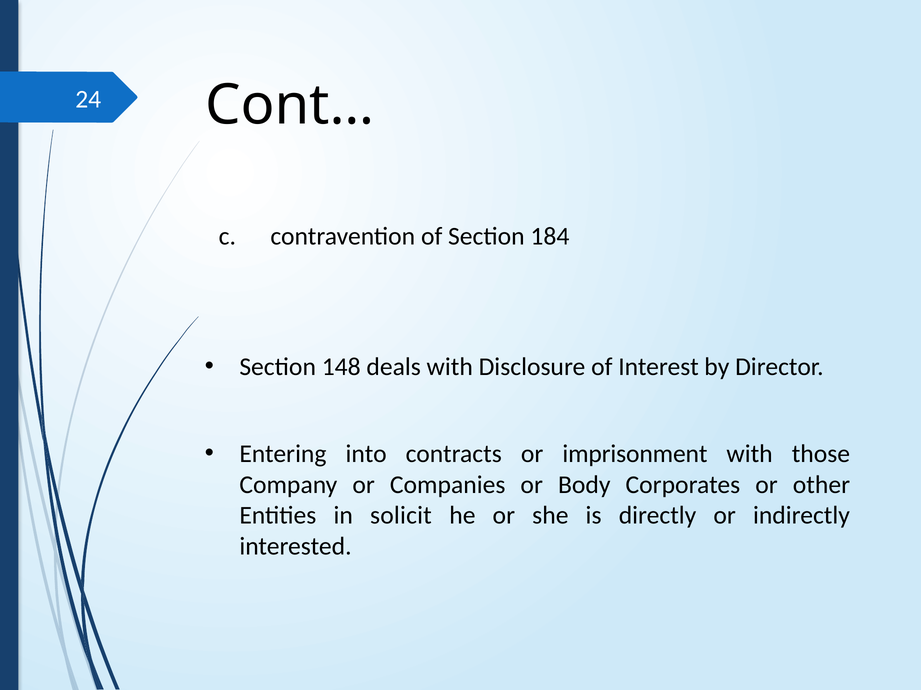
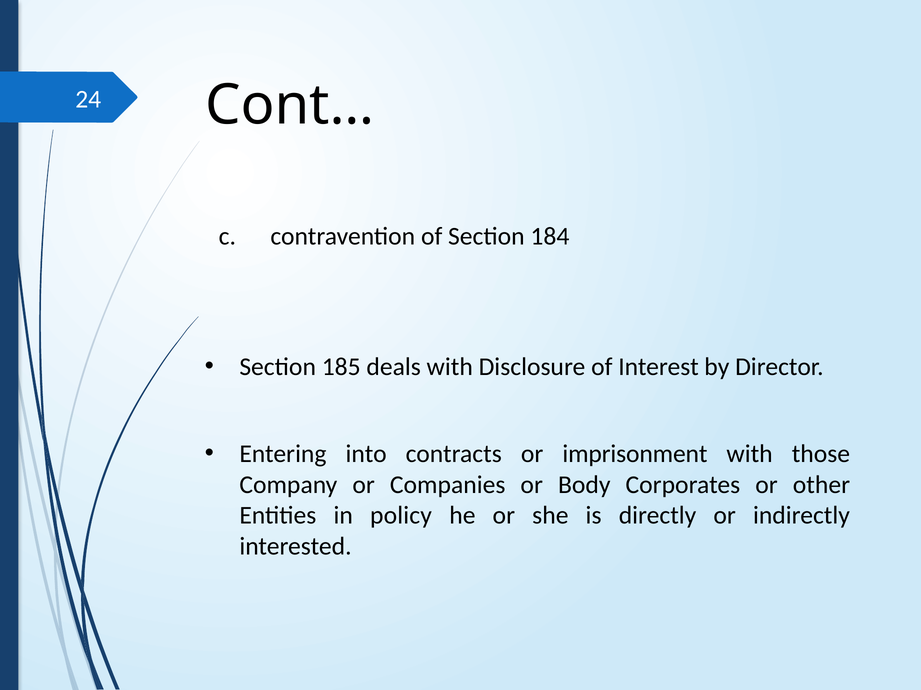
148: 148 -> 185 (341, 367)
solicit: solicit -> policy (401, 516)
